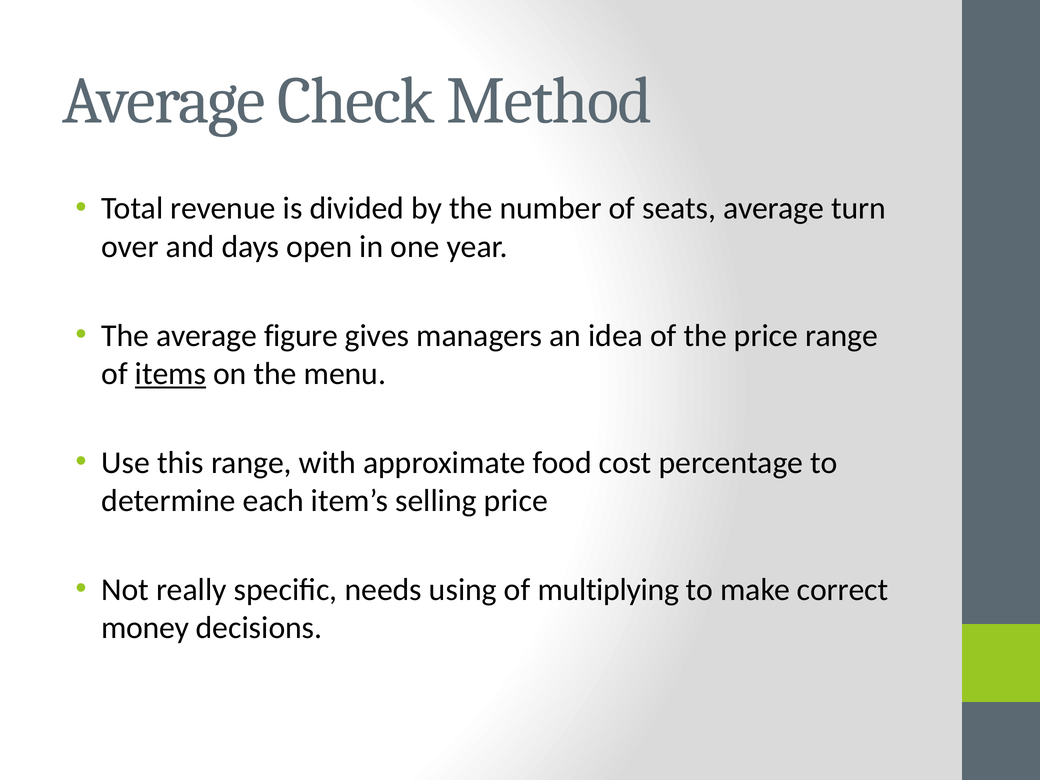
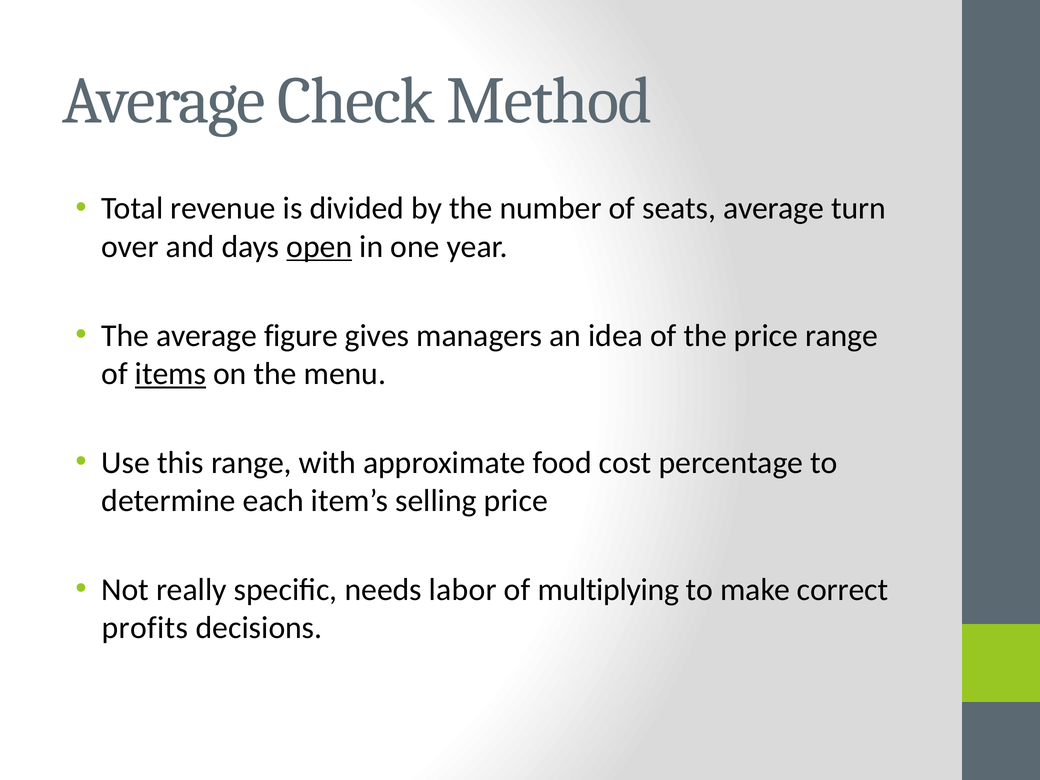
open underline: none -> present (319, 247)
using: using -> labor (463, 590)
money: money -> profits (145, 628)
